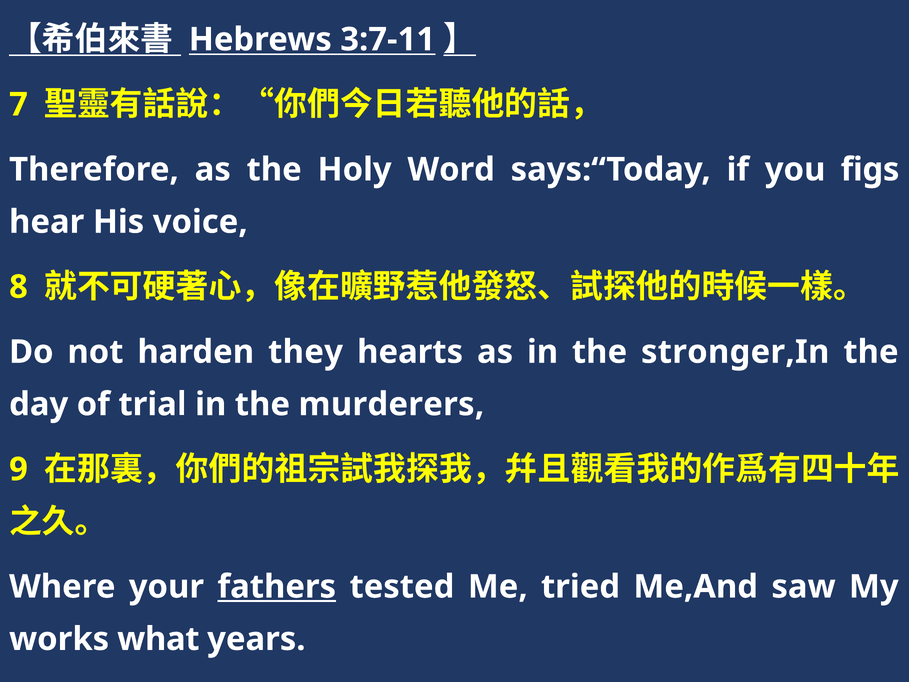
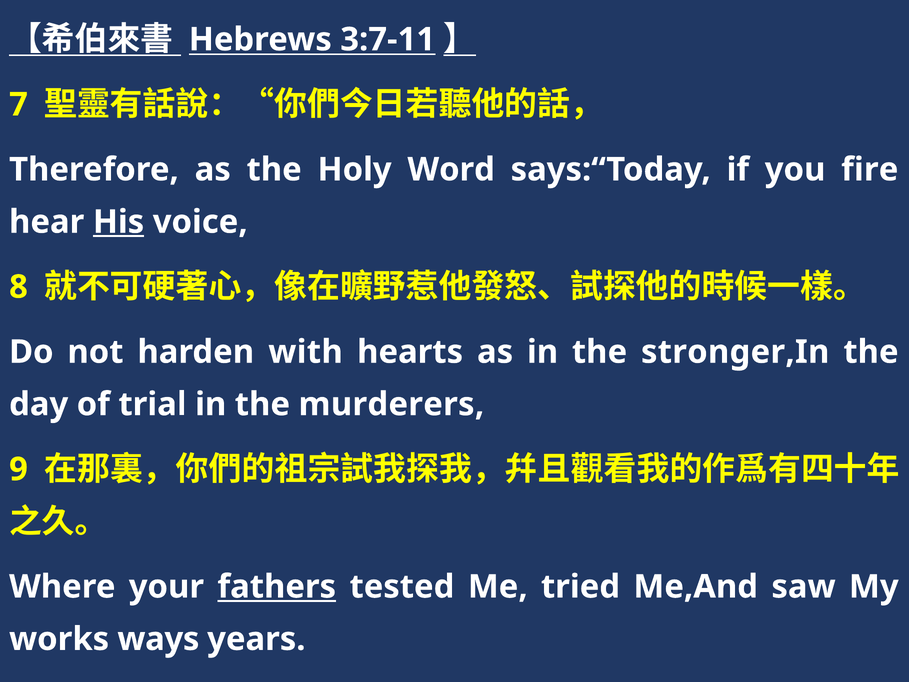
figs: figs -> fire (870, 170)
His underline: none -> present (119, 222)
they: they -> with (306, 352)
what: what -> ways (158, 639)
